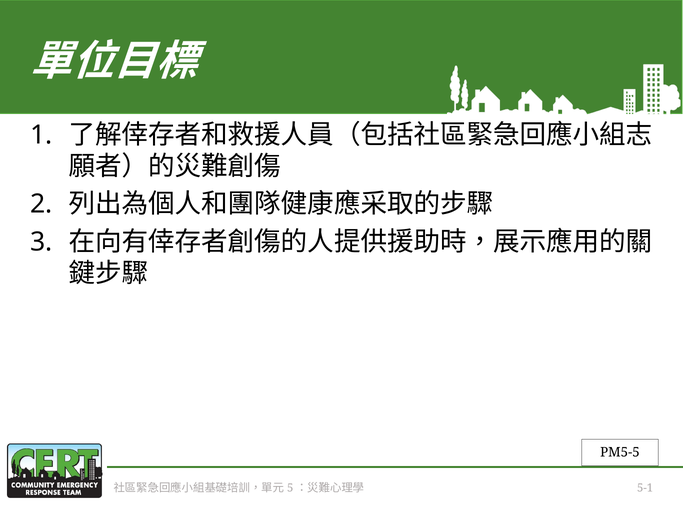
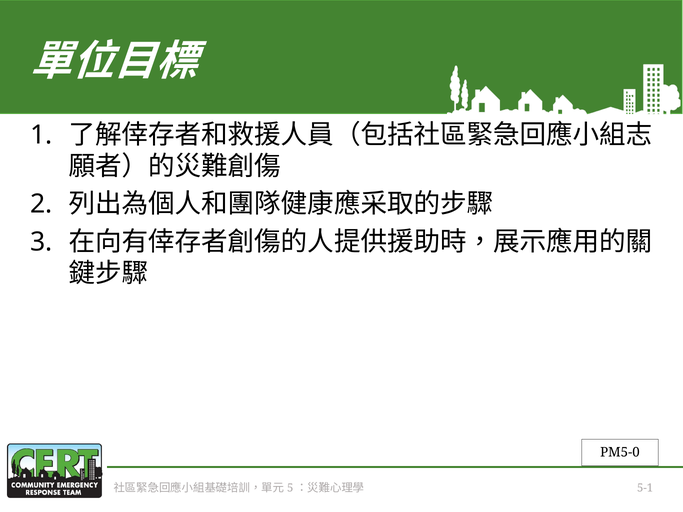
PM5-5: PM5-5 -> PM5-0 (620, 453)
